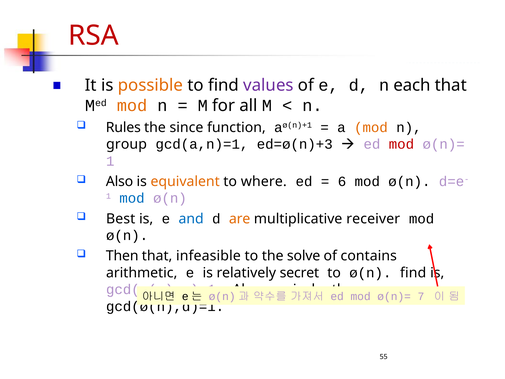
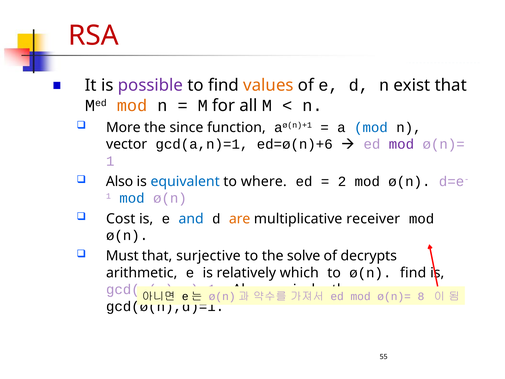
possible colour: orange -> purple (150, 85)
values colour: purple -> orange (268, 85)
each: each -> exist (412, 85)
Rules: Rules -> More (123, 127)
mod colour: orange -> blue (371, 127)
group: group -> vector (127, 144)
ed=ø(n)+3: ed=ø(n)+3 -> ed=ø(n)+6 (295, 144)
mod colour: red -> purple (401, 144)
equivalent colour: orange -> blue (185, 181)
6: 6 -> 2 (342, 181)
Best: Best -> Cost (121, 219)
Then: Then -> Must (122, 256)
infeasible: infeasible -> surjective (208, 256)
contains: contains -> decrypts (369, 256)
secret: secret -> which (299, 273)
7: 7 -> 8 (421, 296)
